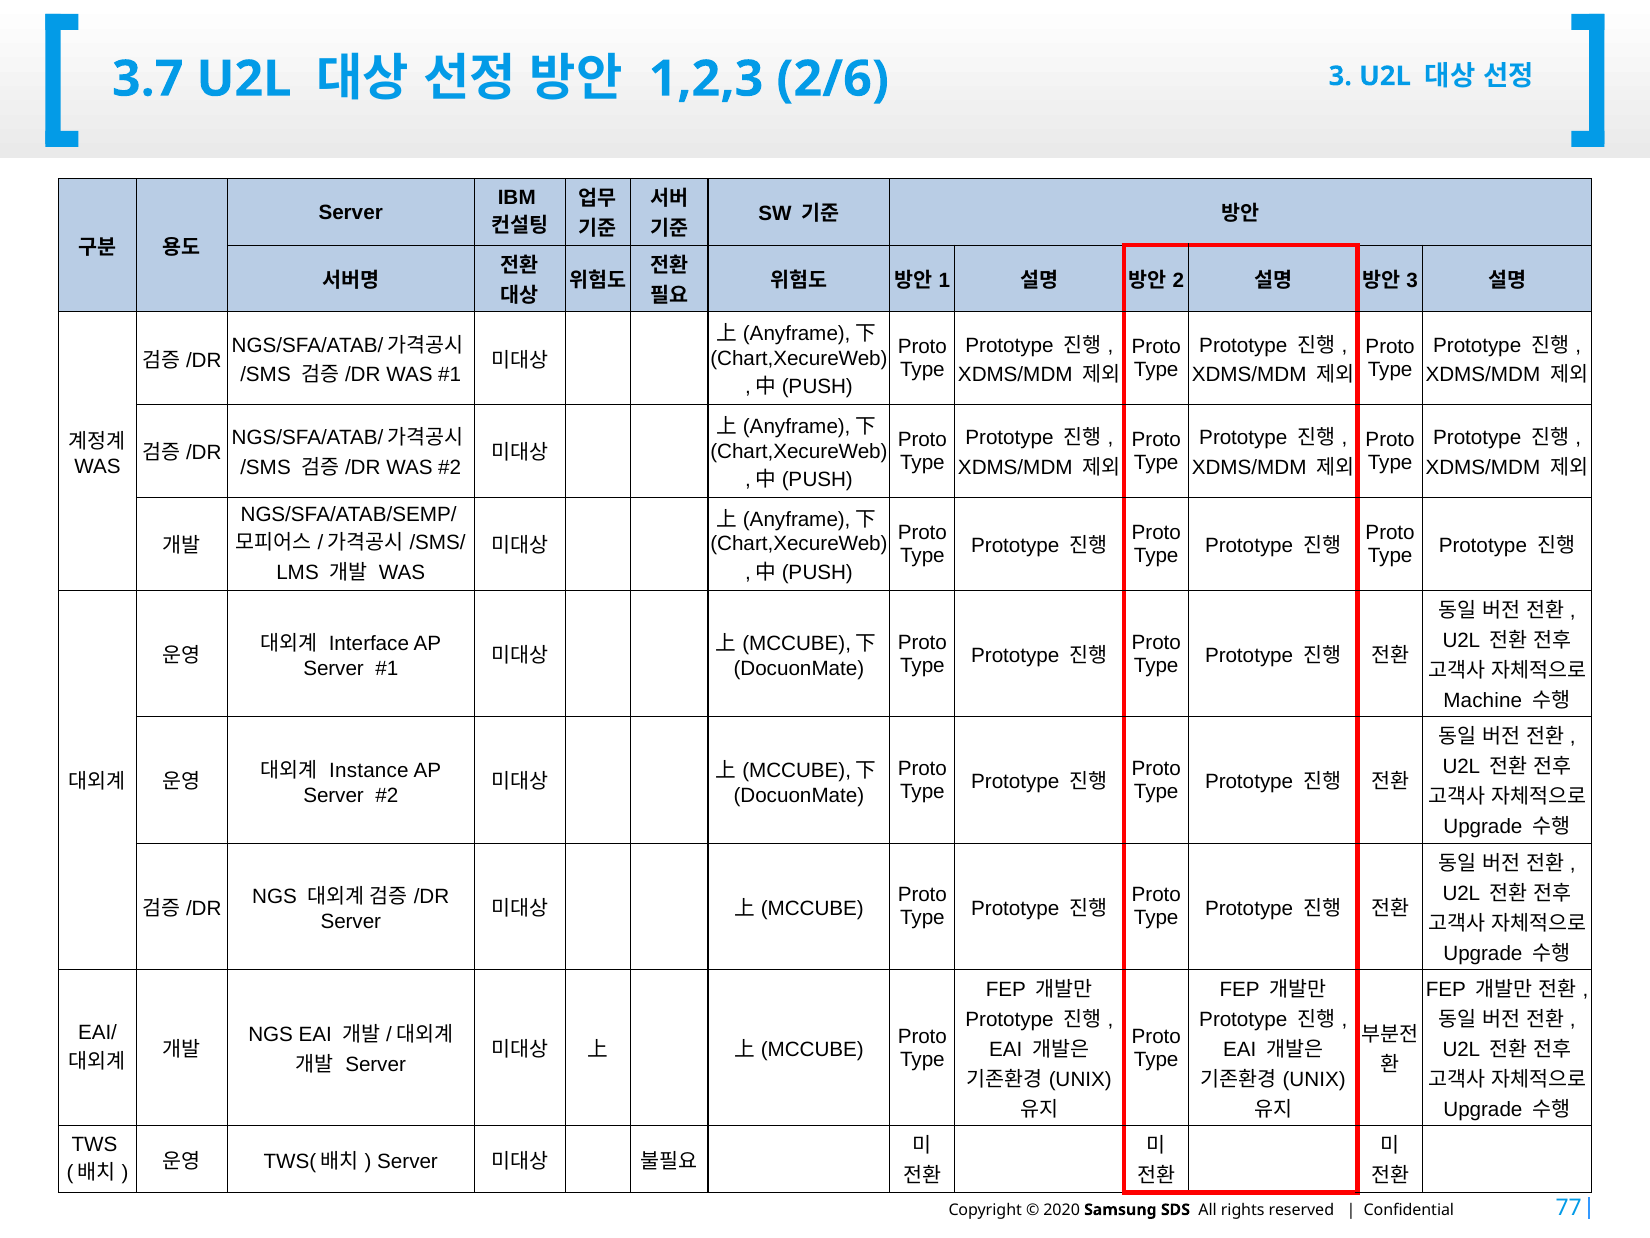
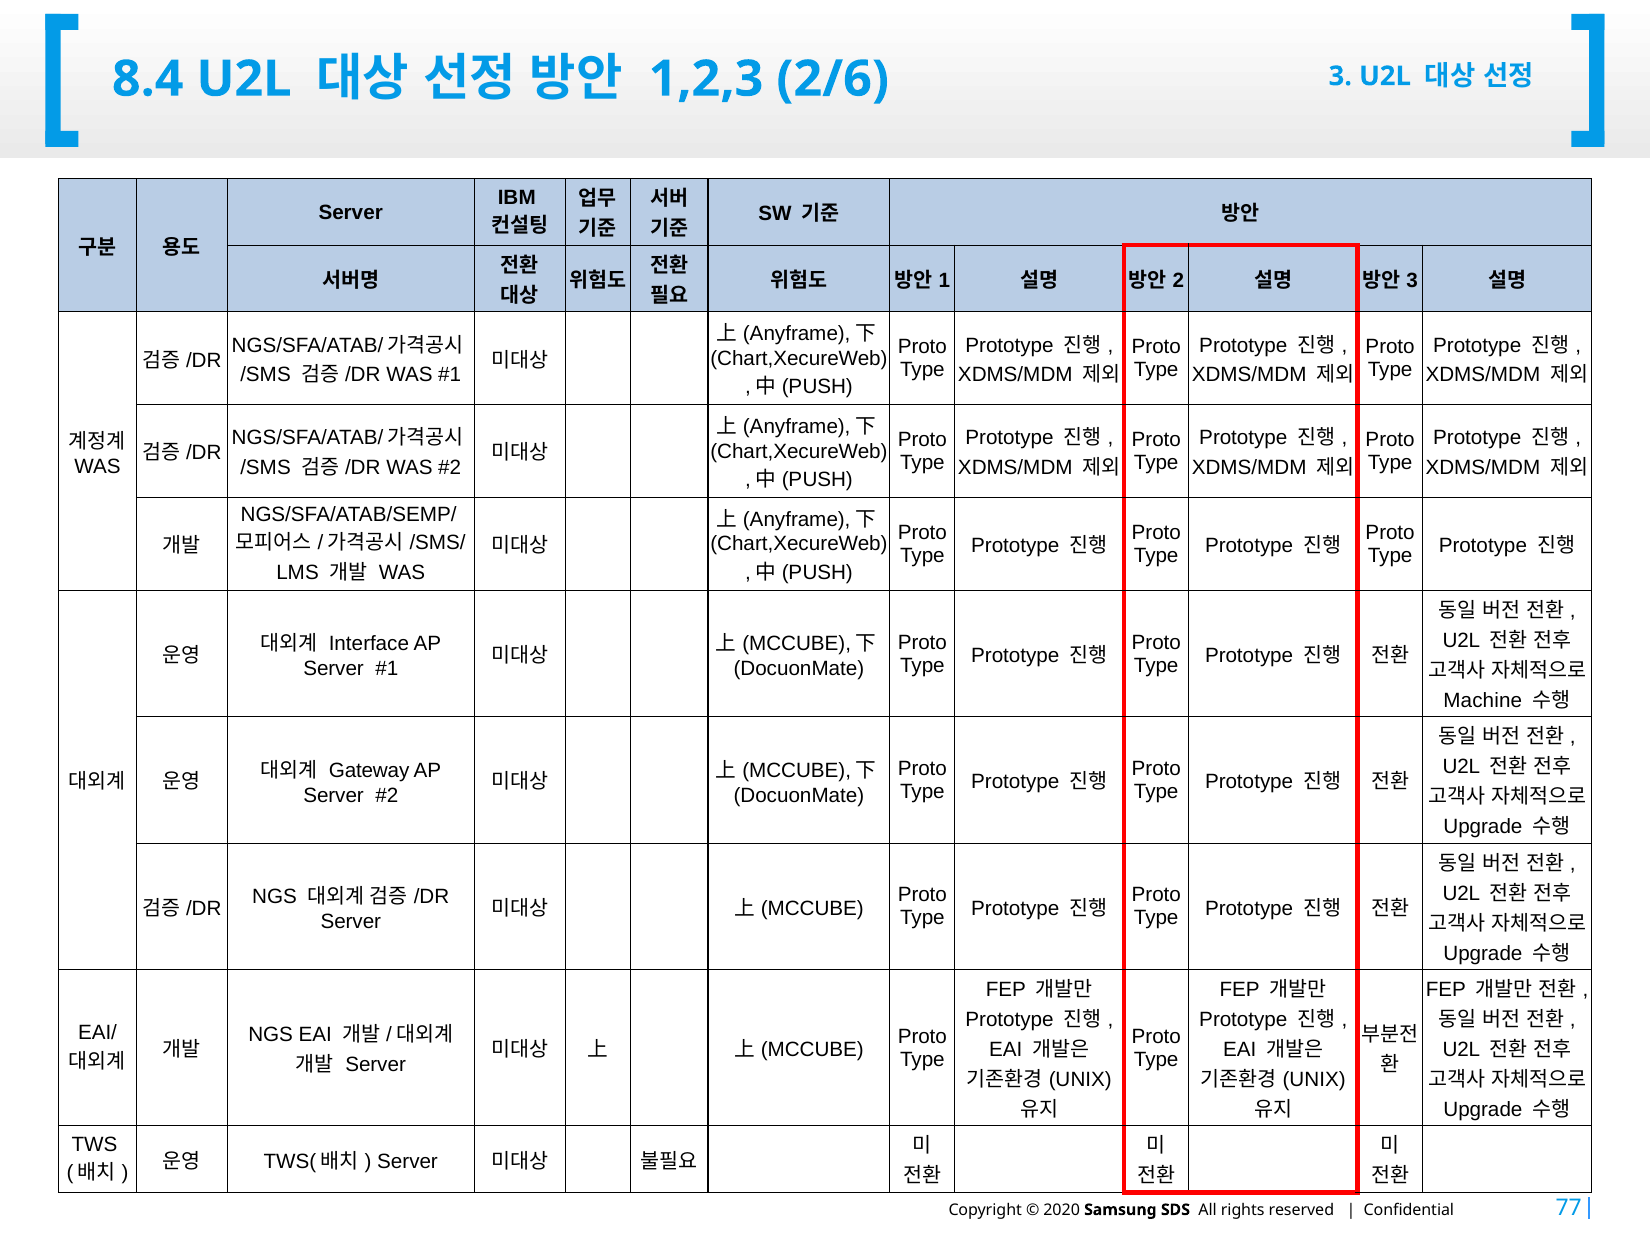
3.7: 3.7 -> 8.4 (148, 79)
Instance: Instance -> Gateway (369, 770)
